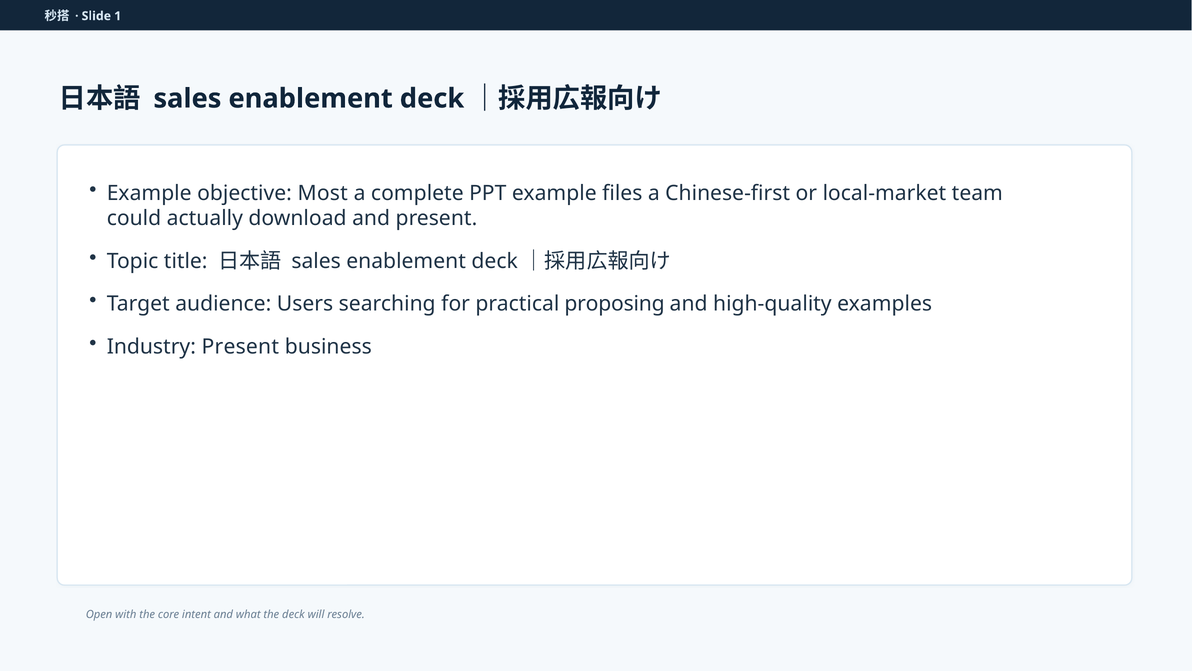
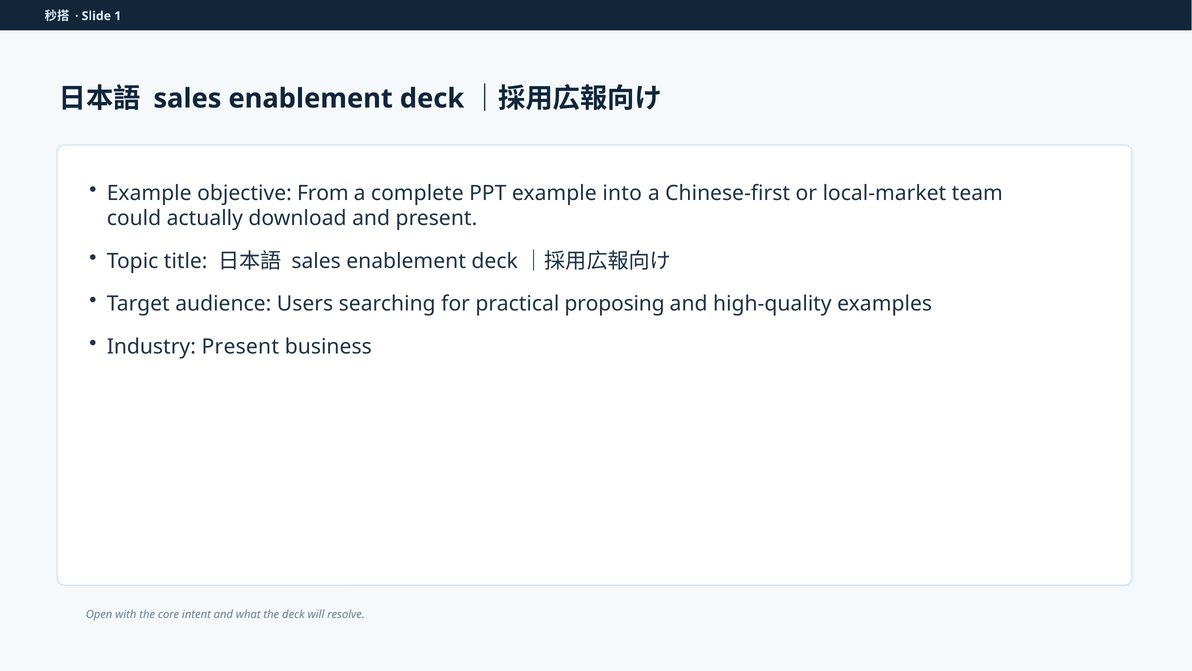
Most: Most -> From (323, 193)
files: files -> into (622, 193)
